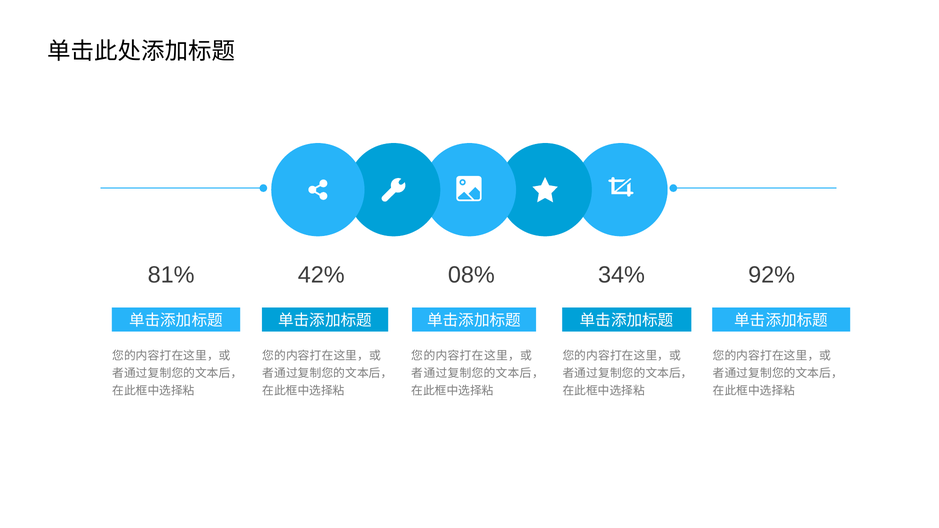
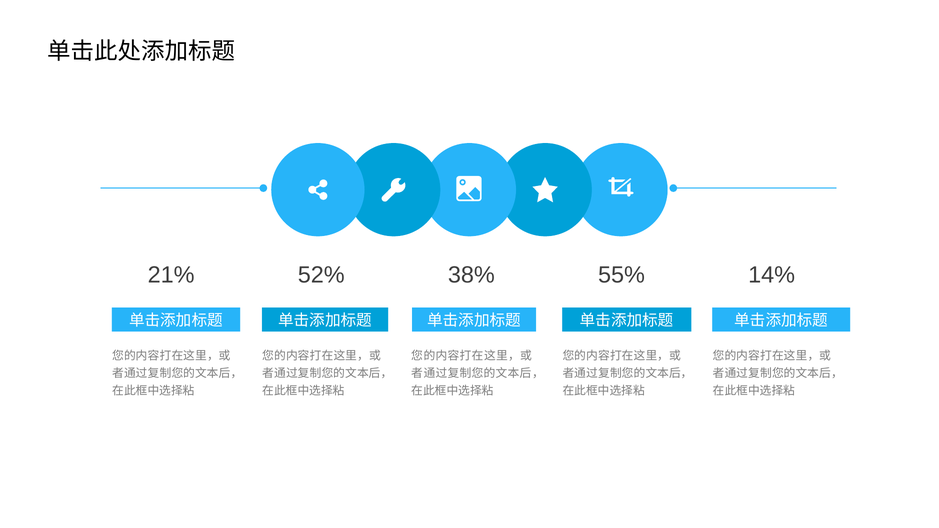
81%: 81% -> 21% (171, 275)
42%: 42% -> 52% (321, 275)
08%: 08% -> 38% (471, 275)
34%: 34% -> 55% (621, 275)
92%: 92% -> 14% (772, 275)
